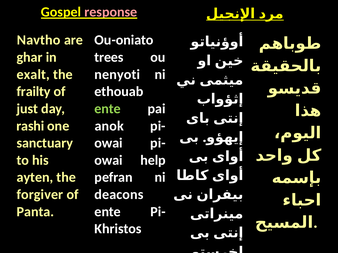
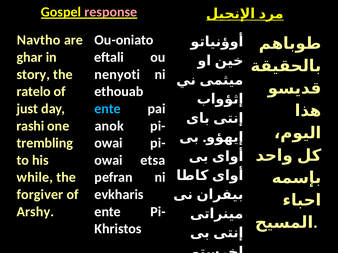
trees: trees -> eftali (109, 57)
exalt: exalt -> story (33, 75)
frailty: frailty -> ratelo (34, 92)
ente colour: light green -> light blue (108, 109)
sanctuary: sanctuary -> trembling (45, 143)
help: help -> etsa (153, 161)
ayten: ayten -> while (35, 178)
deacons: deacons -> evkharis (119, 195)
Panta: Panta -> Arshy (35, 212)
